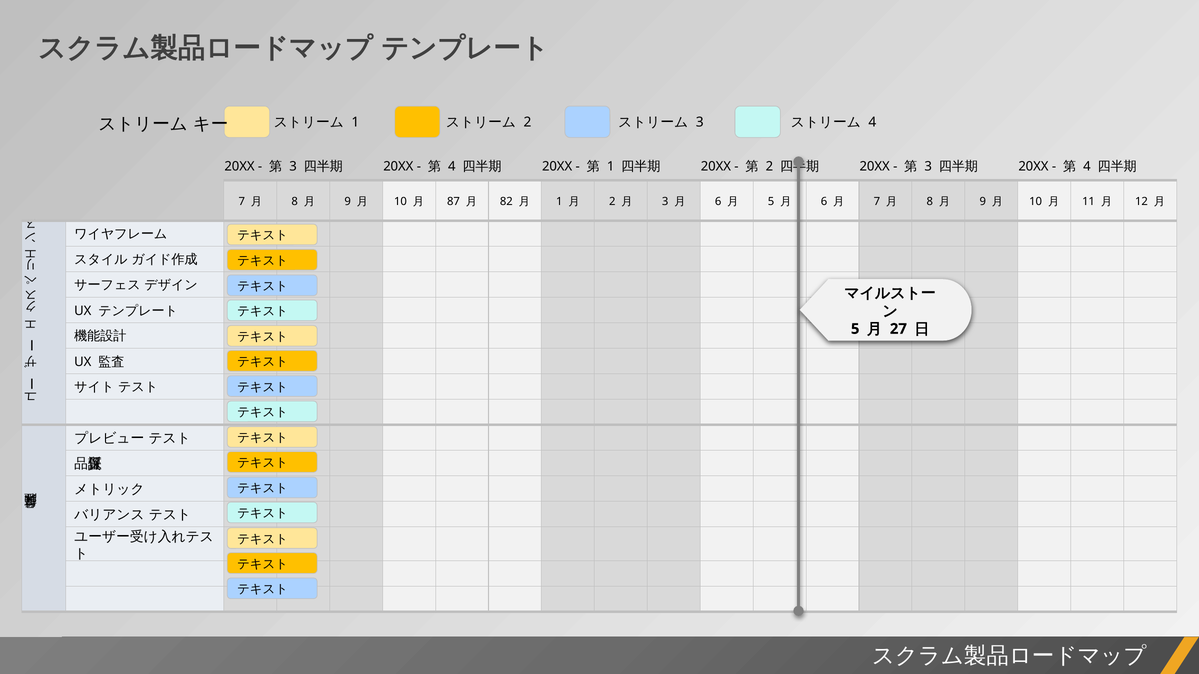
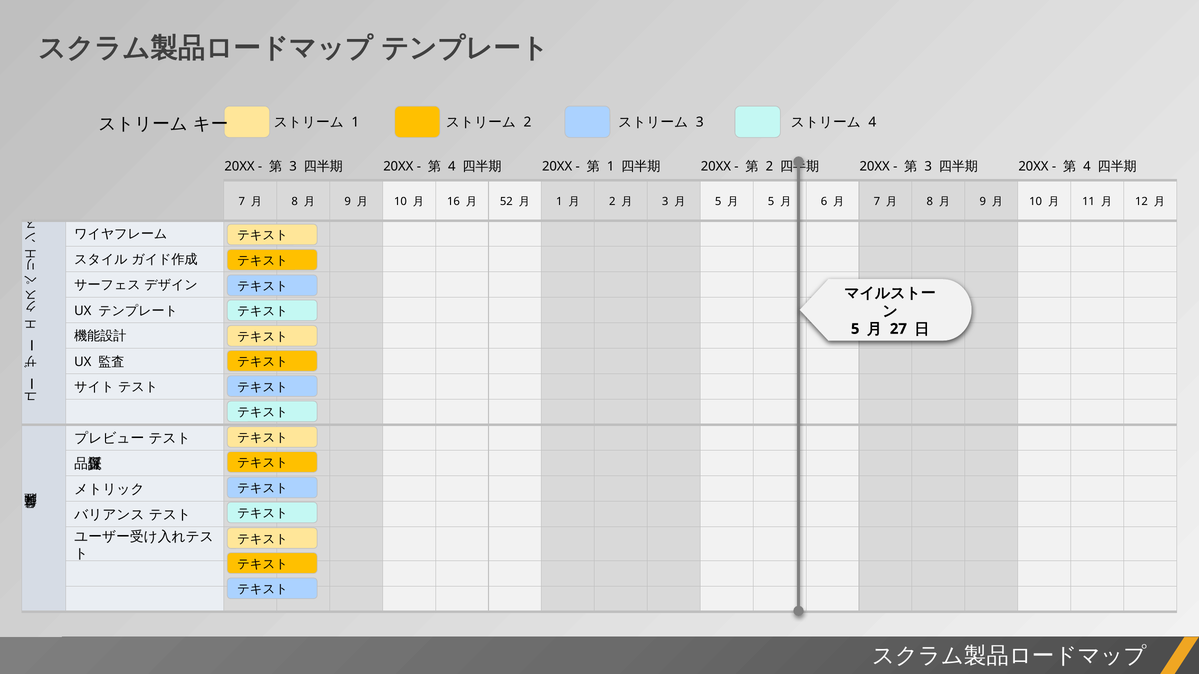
87: 87 -> 16 (453, 201)
82: 82 -> 52 (506, 201)
6: 6 -> 5 (718, 201)
